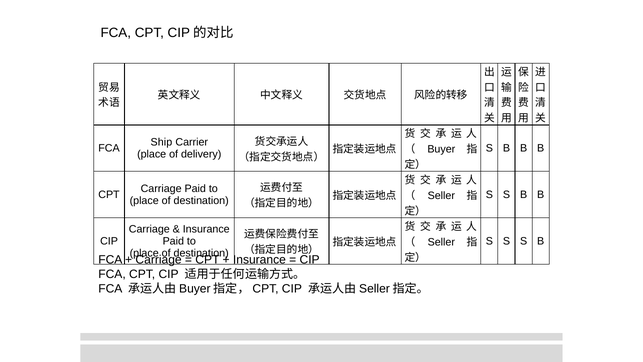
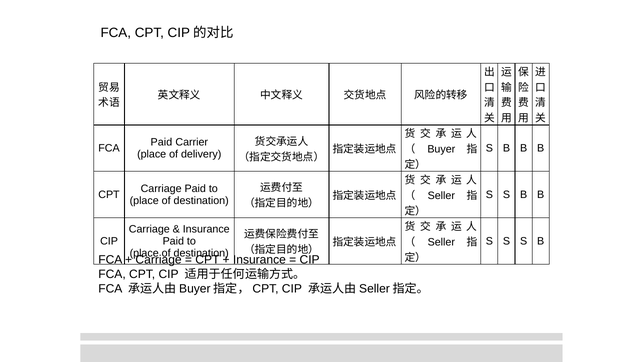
Ship: Ship -> Paid (161, 142)
